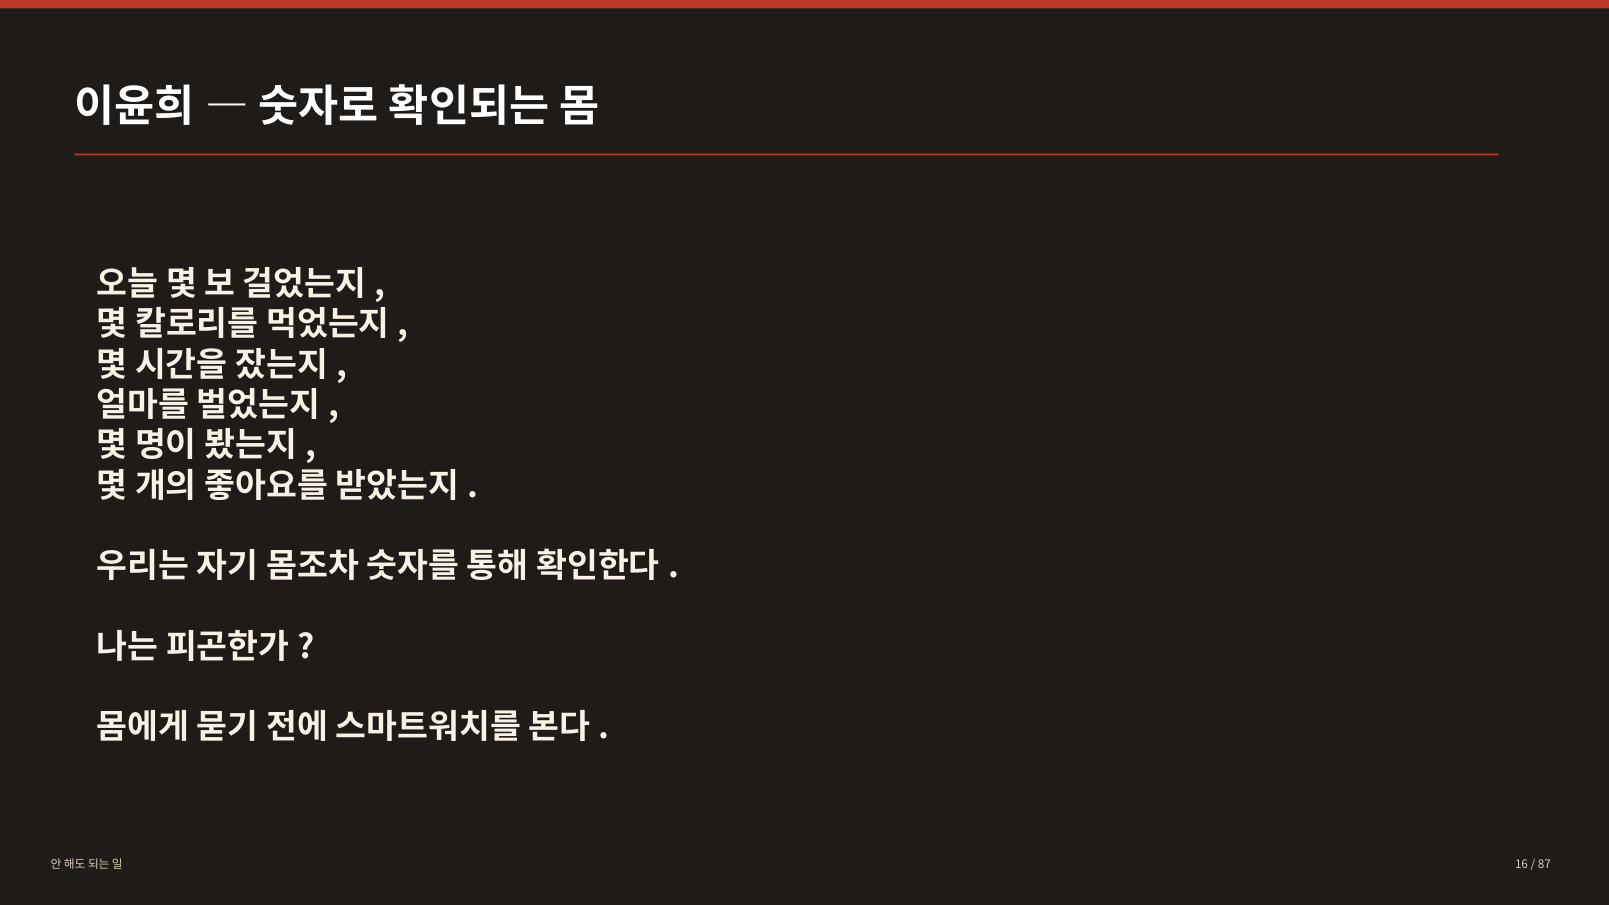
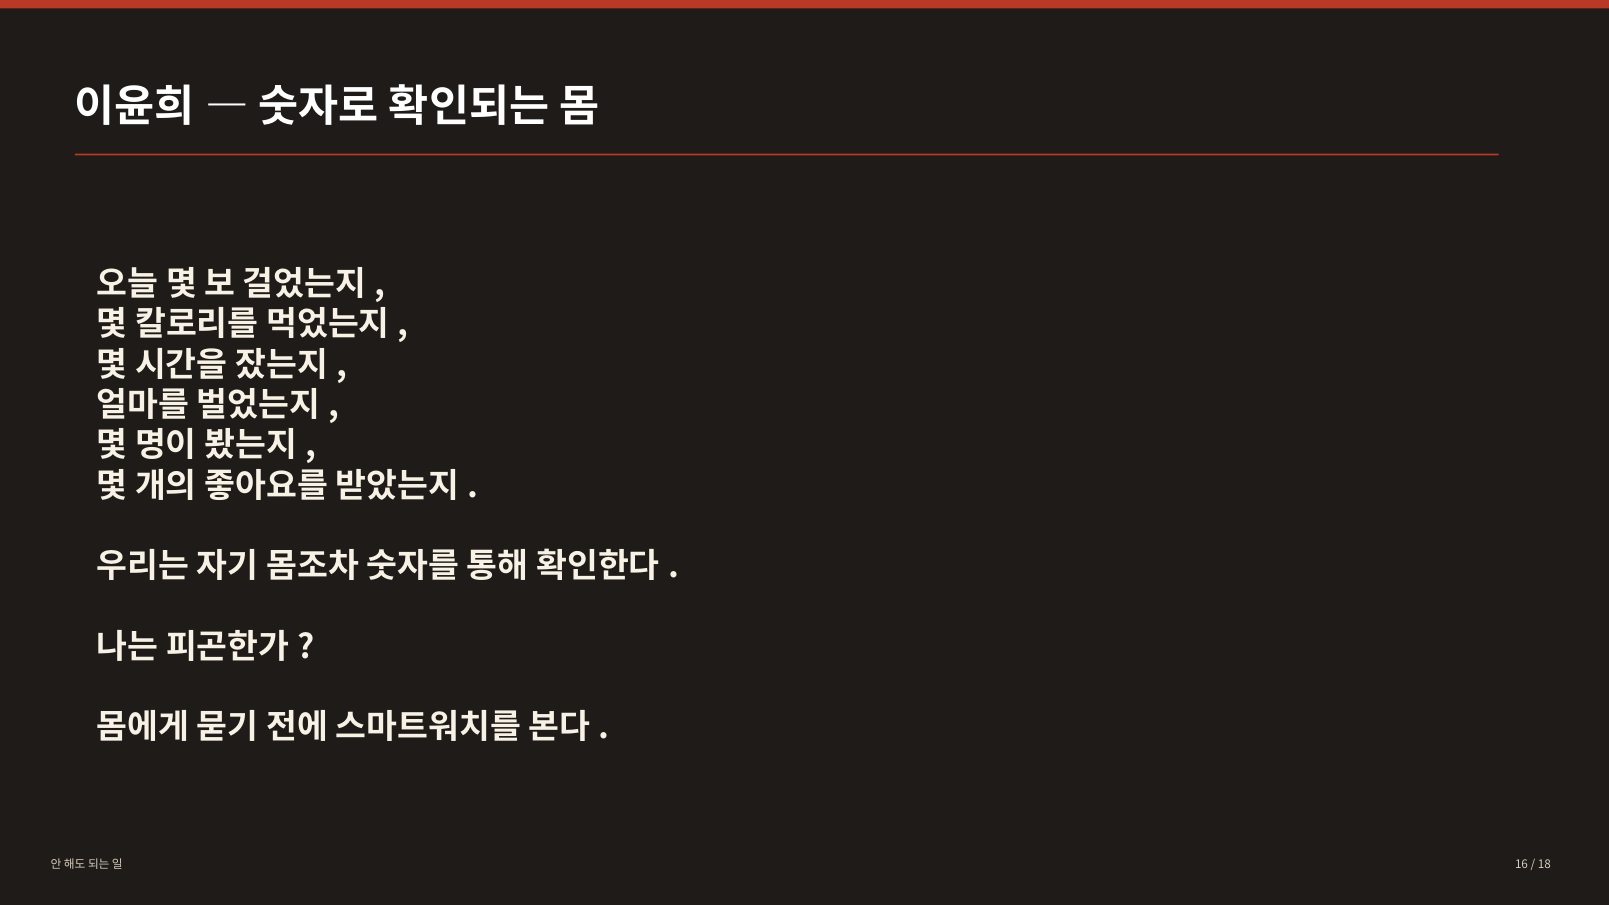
87: 87 -> 18 (1544, 865)
